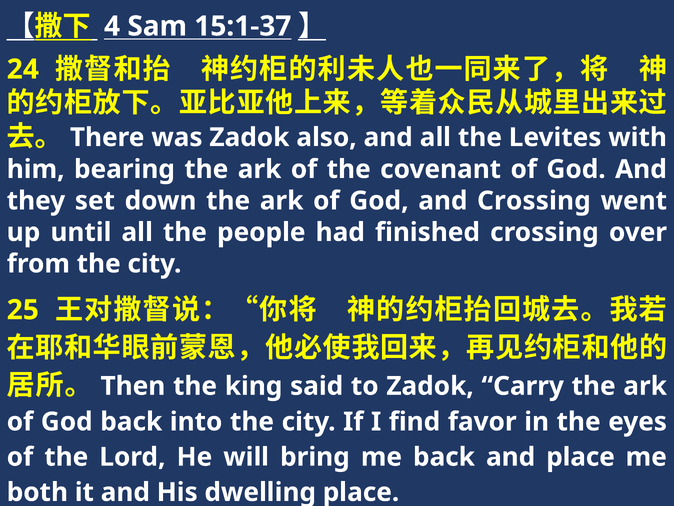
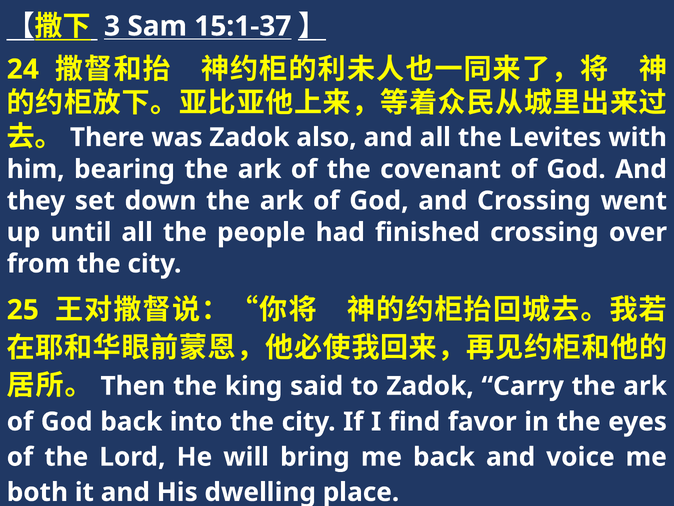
4: 4 -> 3 (112, 26)
and place: place -> voice (580, 457)
